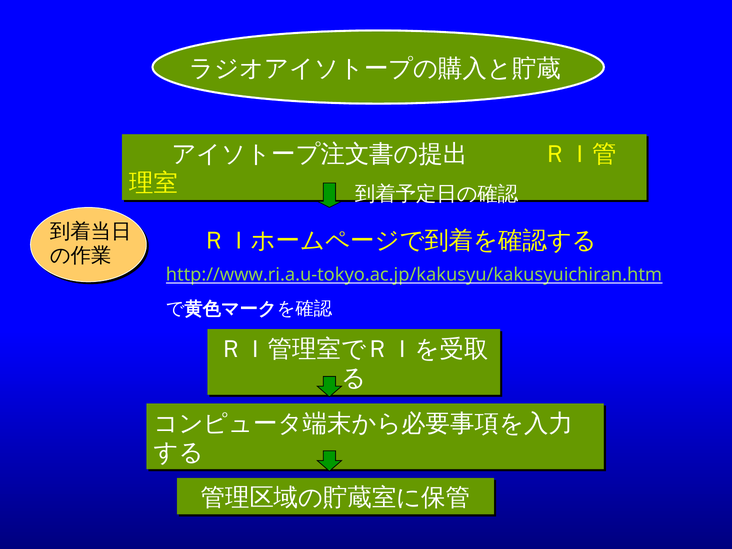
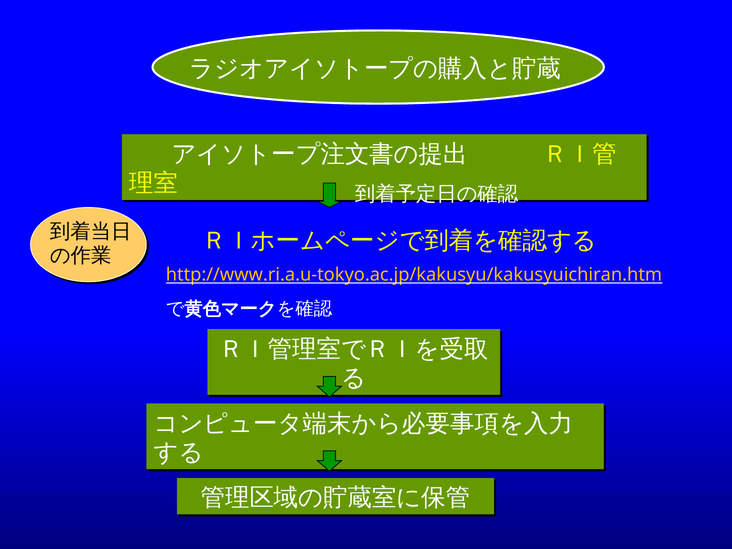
http://www.ri.a.u-tokyo.ac.jp/kakusyu/kakusyuichiran.htm colour: light green -> yellow (414, 275)
